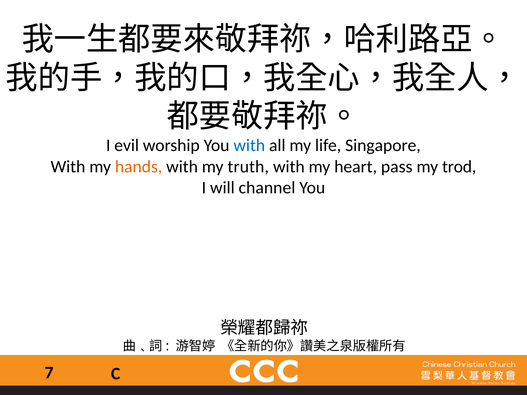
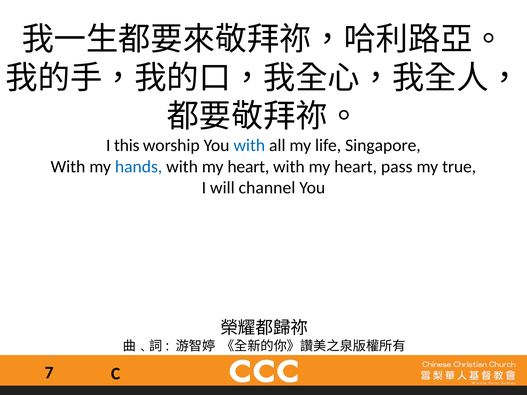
evil: evil -> this (127, 146)
hands colour: orange -> blue (139, 167)
truth: truth -> heart (248, 167)
trod: trod -> true (459, 167)
